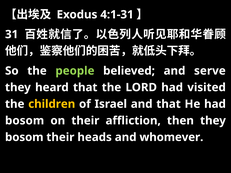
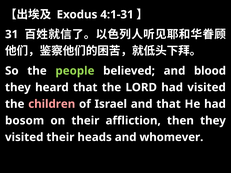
serve: serve -> blood (210, 71)
children colour: yellow -> pink (52, 104)
bosom: bosom -> visited (24, 137)
